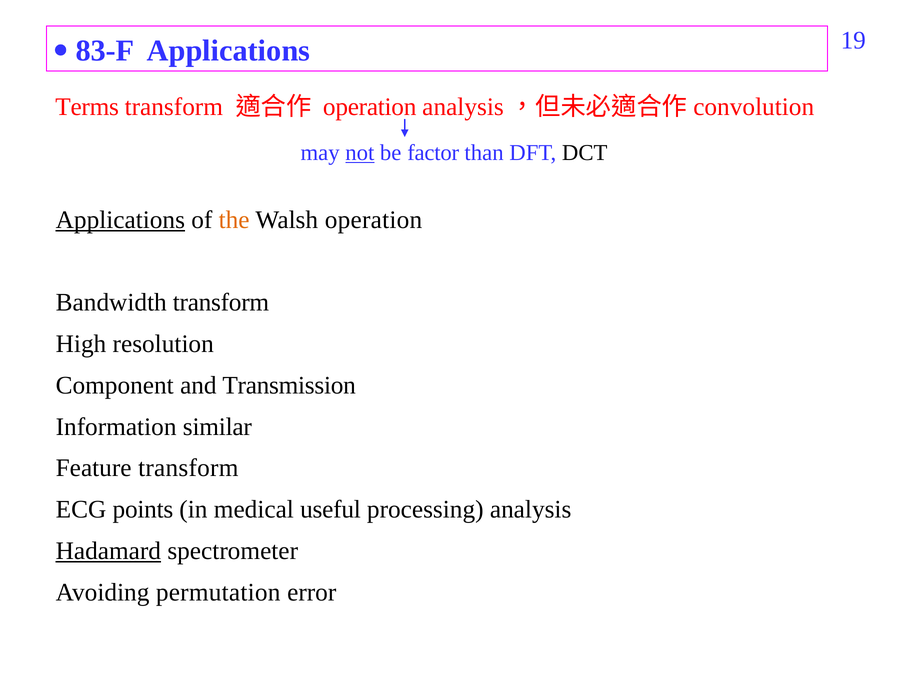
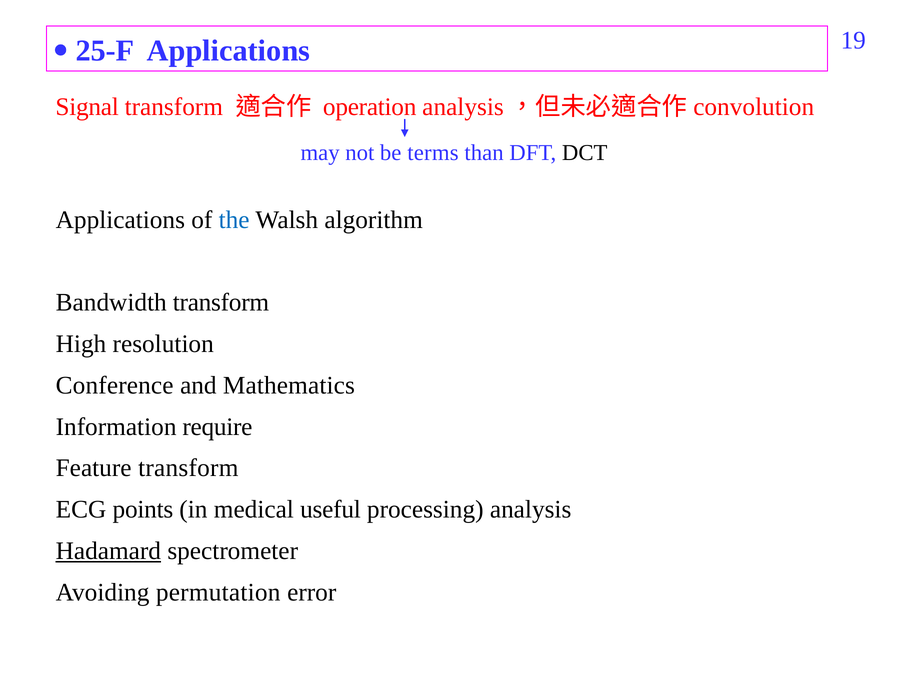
83-F: 83-F -> 25-F (105, 51)
Terms: Terms -> Signal (87, 107)
not underline: present -> none (360, 153)
factor: factor -> terms (433, 153)
Applications underline: present -> none (120, 220)
the colour: orange -> blue (234, 220)
Walsh operation: operation -> algorithm (374, 220)
Component: Component -> Conference (115, 386)
Transmission: Transmission -> Mathematics (289, 386)
similar: similar -> require (217, 427)
